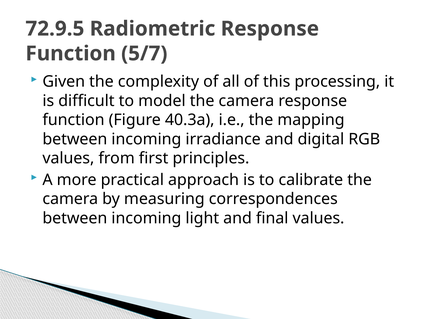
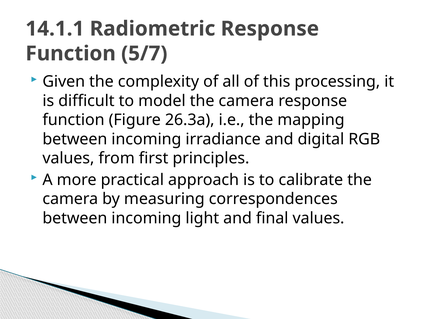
72.9.5: 72.9.5 -> 14.1.1 (55, 29)
40.3a: 40.3a -> 26.3a (190, 120)
